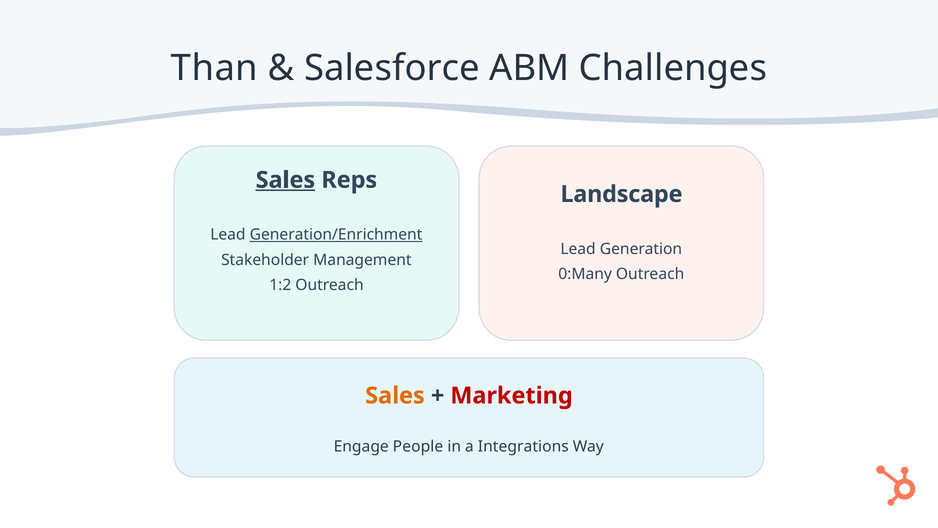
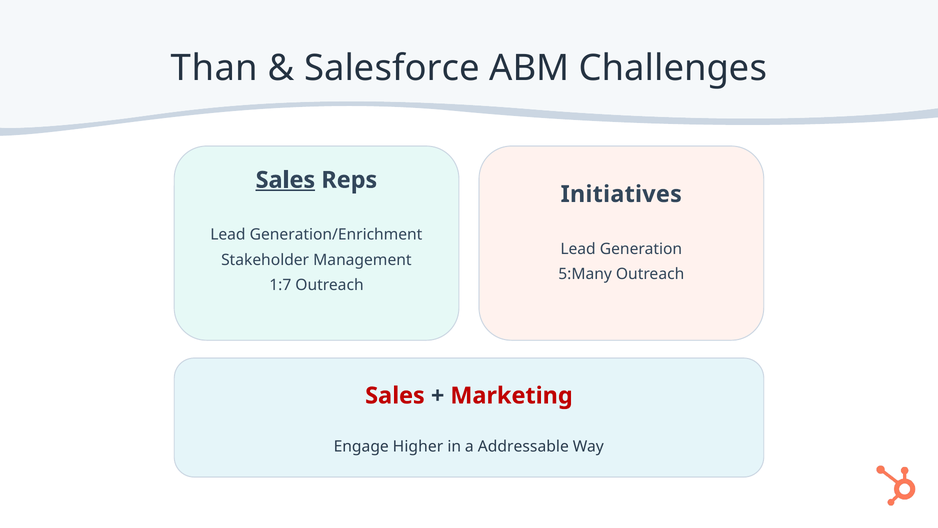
Landscape: Landscape -> Initiatives (621, 194)
Generation/Enrichment underline: present -> none (336, 235)
0:Many: 0:Many -> 5:Many (585, 274)
1:2: 1:2 -> 1:7 (280, 285)
Sales colour: orange -> red (395, 395)
People: People -> Higher (418, 446)
Integrations: Integrations -> Addressable (523, 446)
